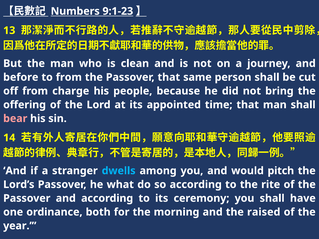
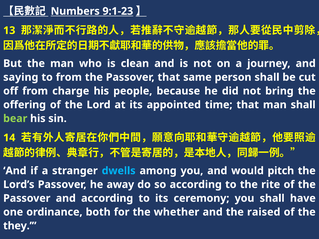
before: before -> saying (21, 77)
bear colour: pink -> light green (15, 119)
what: what -> away (120, 185)
morning: morning -> whether (177, 212)
year: year -> they (20, 226)
